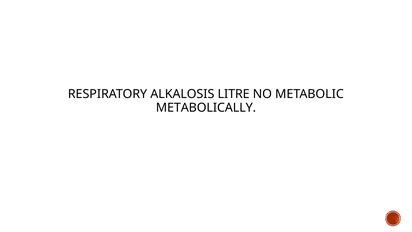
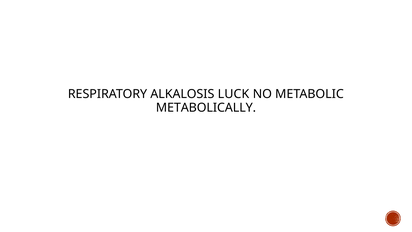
LITRE: LITRE -> LUCK (233, 94)
